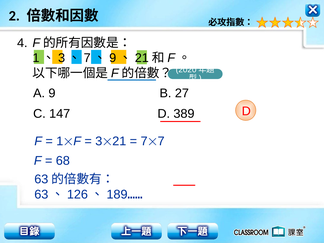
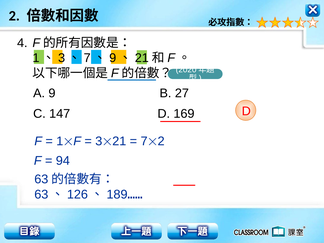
389: 389 -> 169 (184, 114)
7: 7 -> 2 (161, 141)
68: 68 -> 94 (63, 161)
